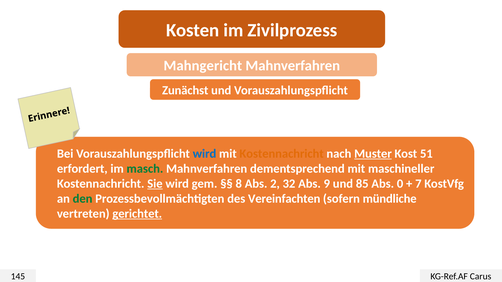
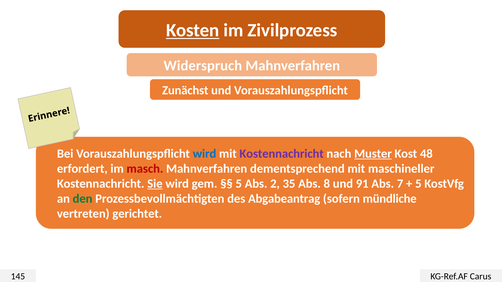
Kosten underline: none -> present (193, 30)
Mahngericht: Mahngericht -> Widerspruch (203, 66)
Kostennachricht colour: orange -> purple (282, 154)
51: 51 -> 48 (426, 154)
masch colour: green -> red (145, 169)
8: 8 -> 5 (239, 184)
32: 32 -> 35 (289, 184)
9: 9 -> 8 (327, 184)
85: 85 -> 91 (362, 184)
0: 0 -> 7 (400, 184)
7: 7 -> 5 (418, 184)
Vereinfachten: Vereinfachten -> Abgabeantrag (284, 199)
gerichtet underline: present -> none (137, 214)
